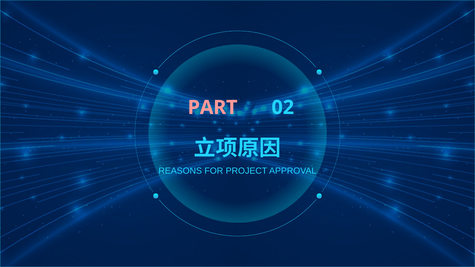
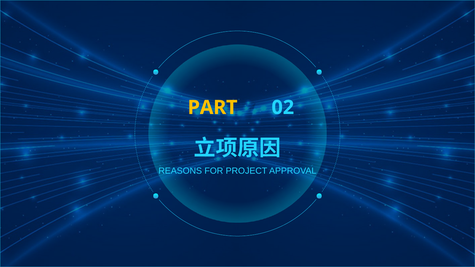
PART colour: pink -> yellow (213, 108)
